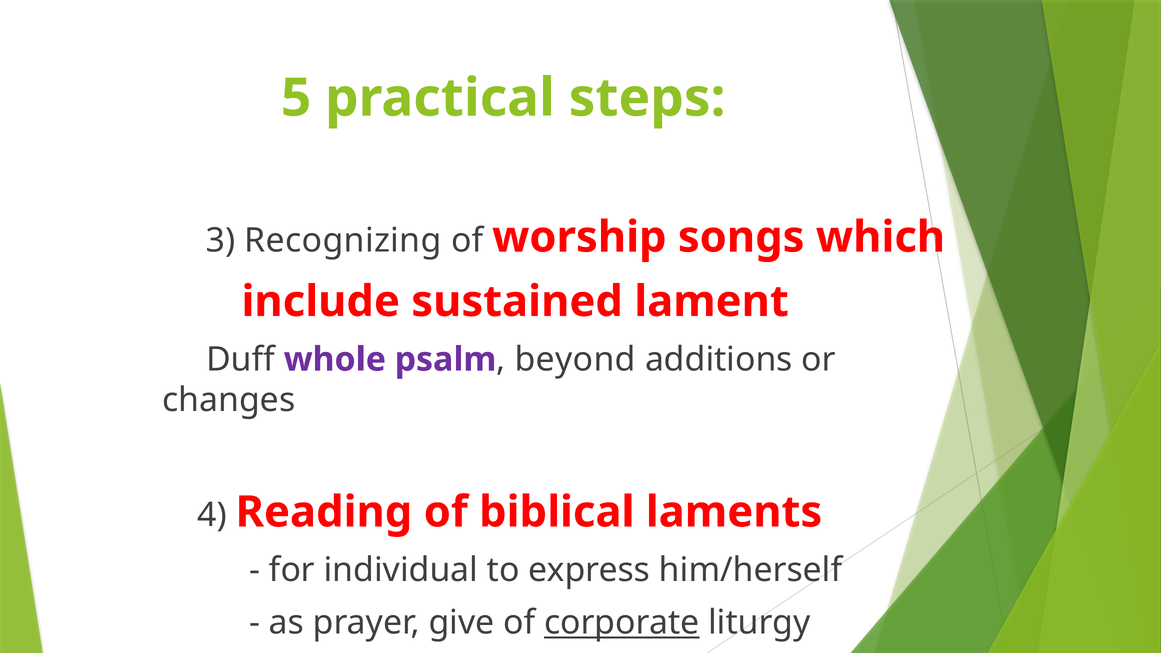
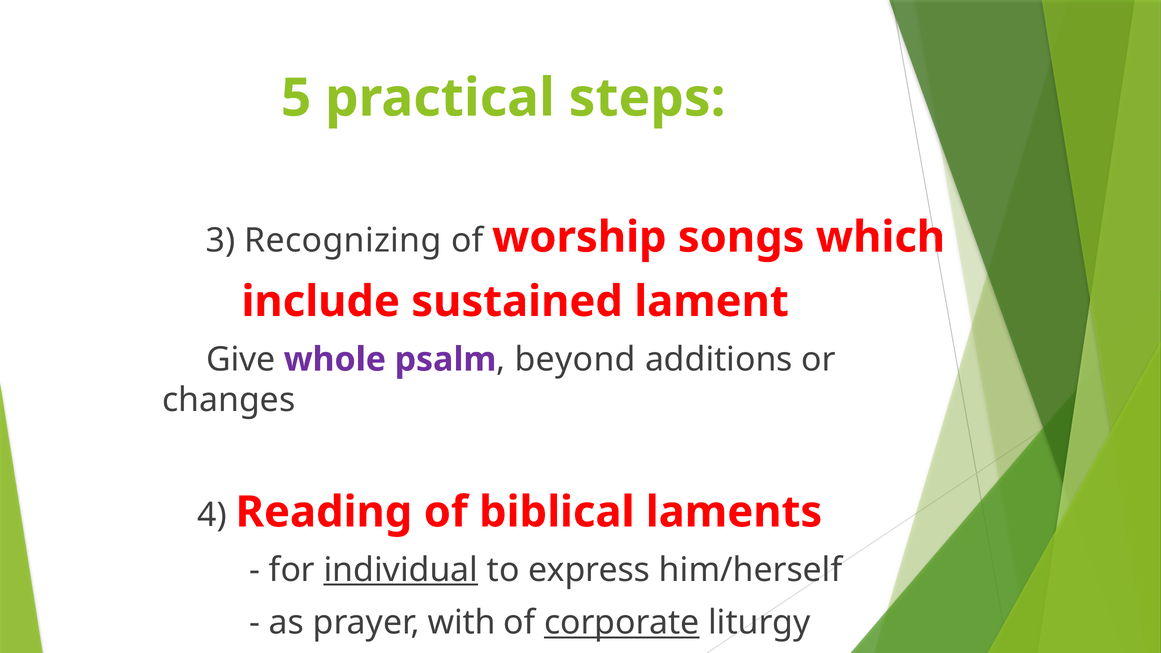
Duff: Duff -> Give (241, 360)
individual underline: none -> present (401, 570)
give: give -> with (462, 623)
